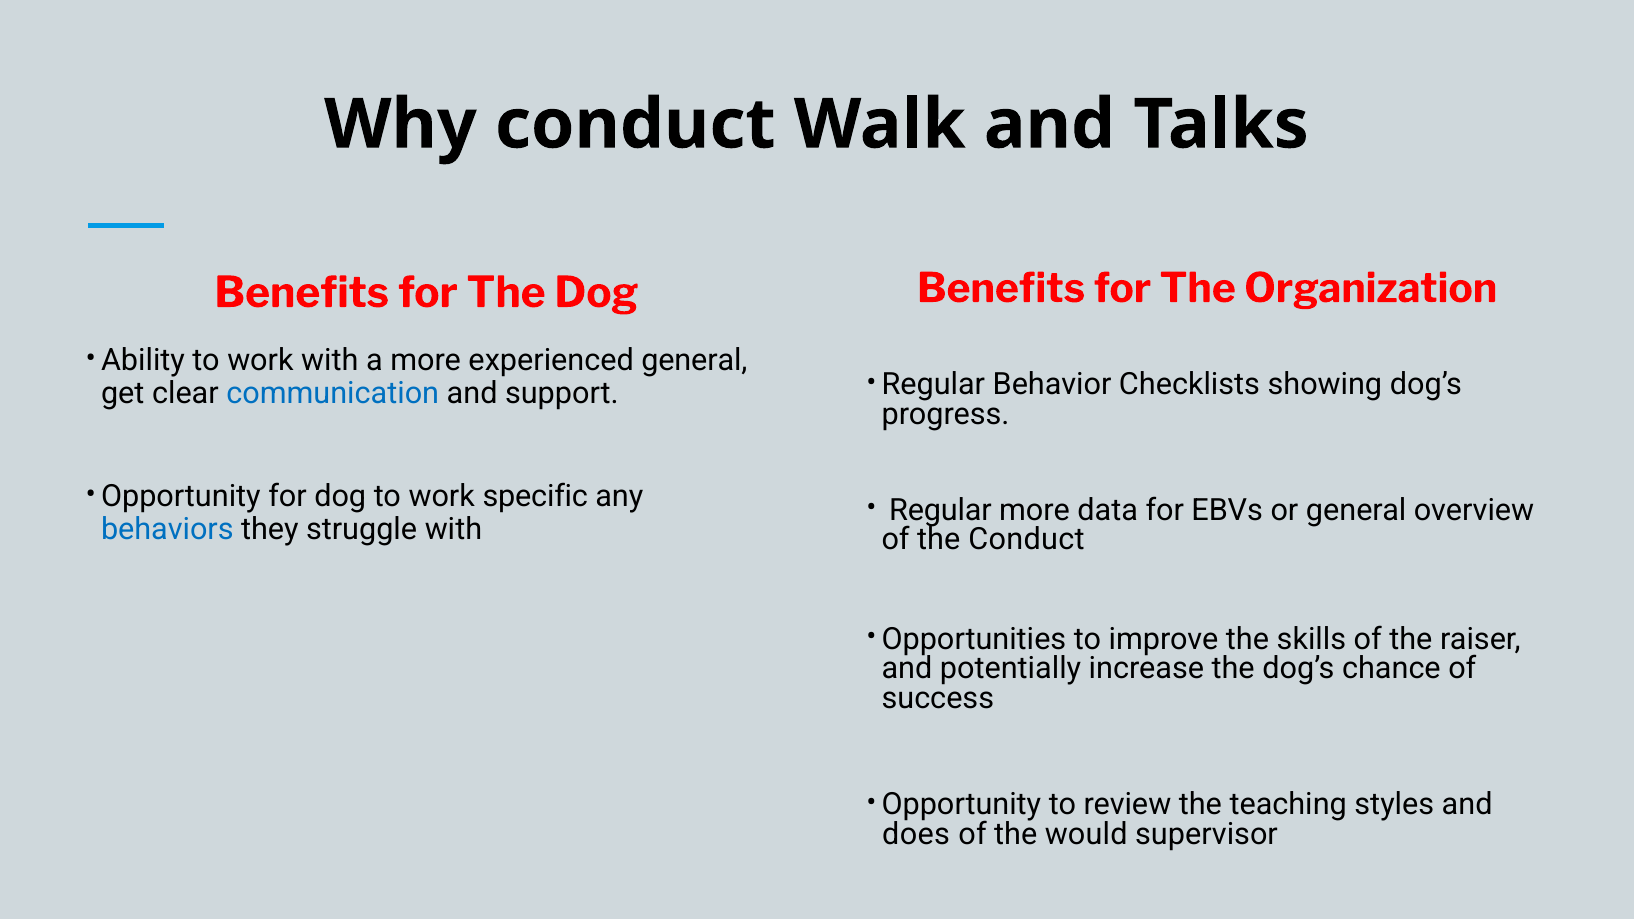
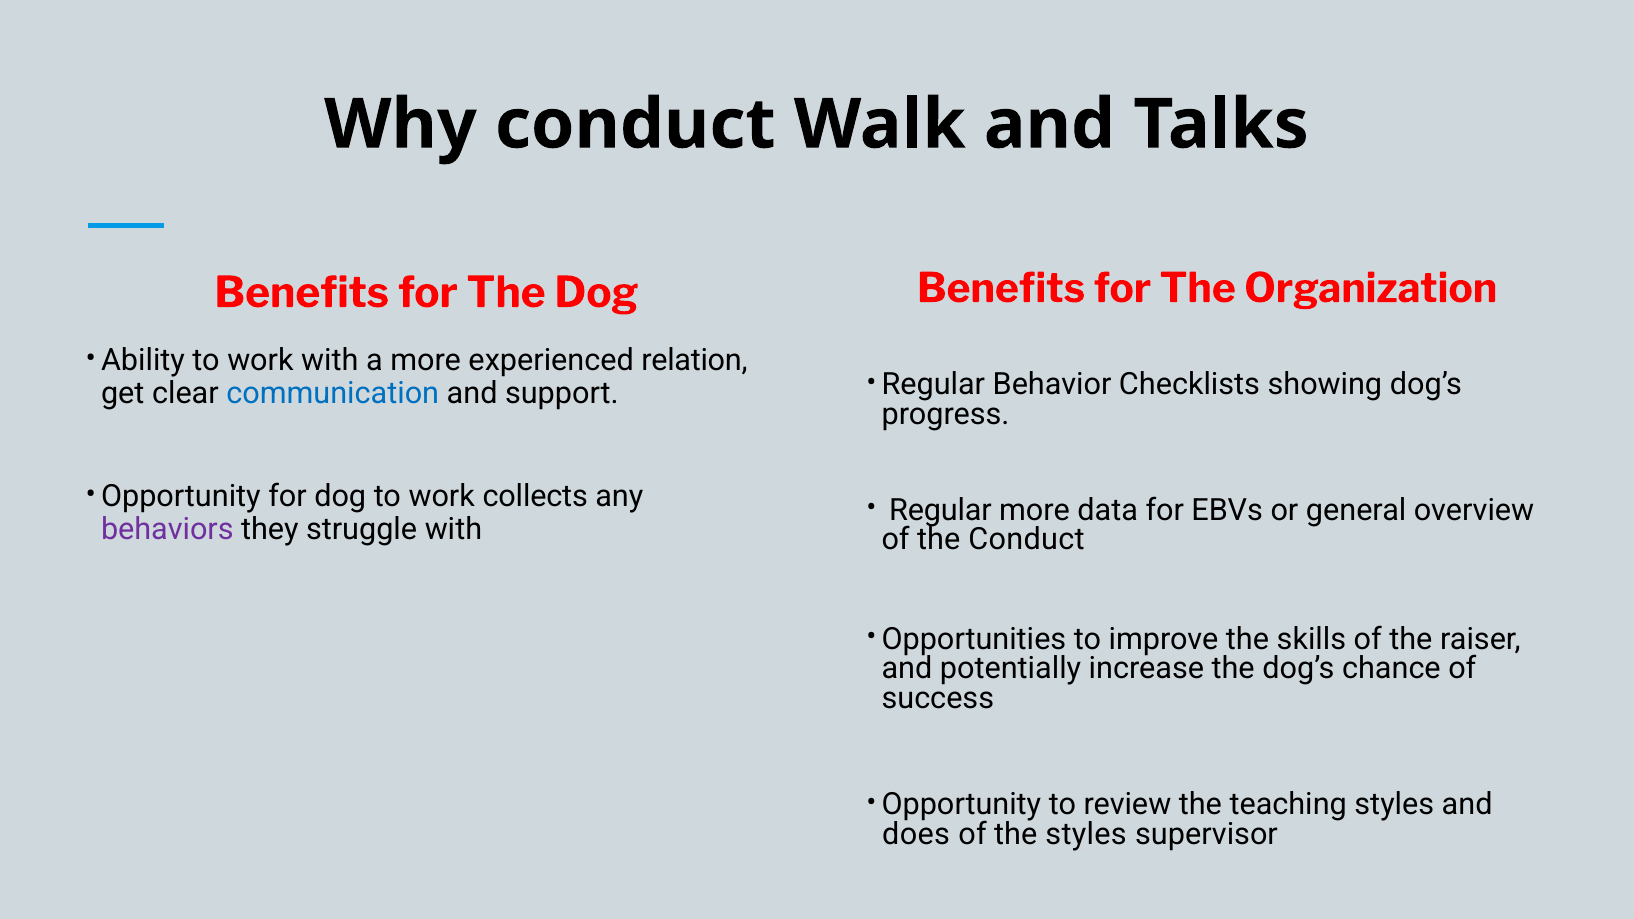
experienced general: general -> relation (694, 360)
specific: specific -> collects (535, 496)
behaviors colour: blue -> purple (167, 529)
the would: would -> styles (1086, 835)
